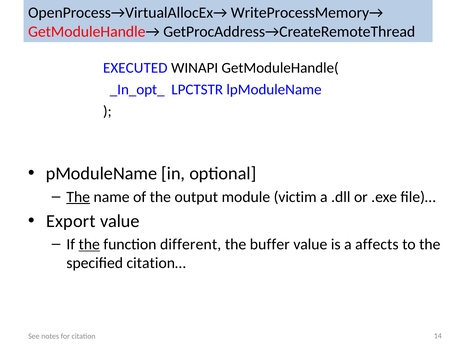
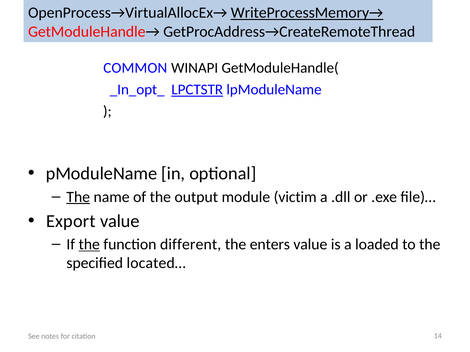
WriteProcessMemory→ underline: none -> present (307, 13)
EXECUTED: EXECUTED -> COMMON (135, 68)
LPCTSTR underline: none -> present (197, 90)
buffer: buffer -> enters (270, 245)
affects: affects -> loaded (377, 245)
citation…: citation… -> located… (156, 263)
